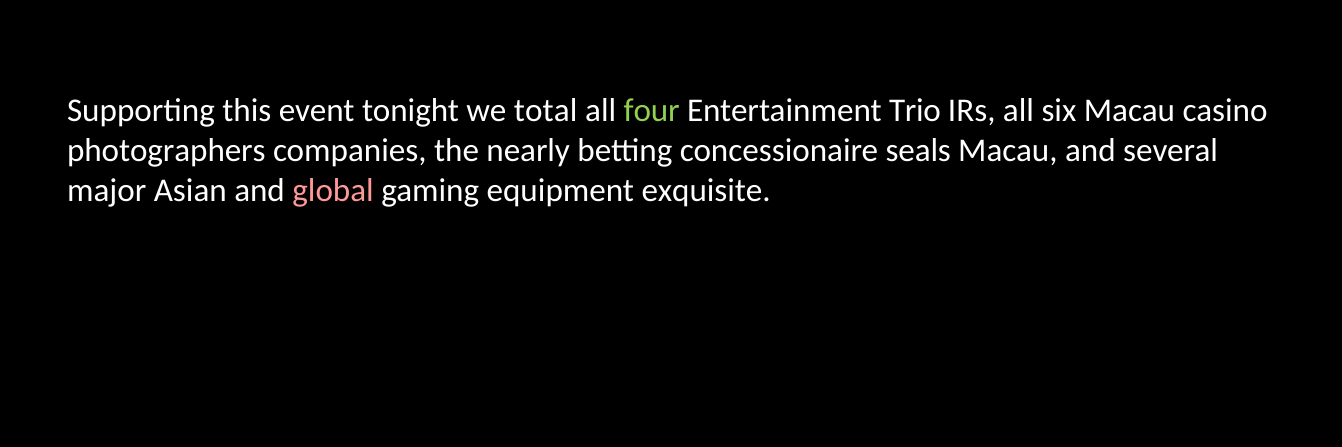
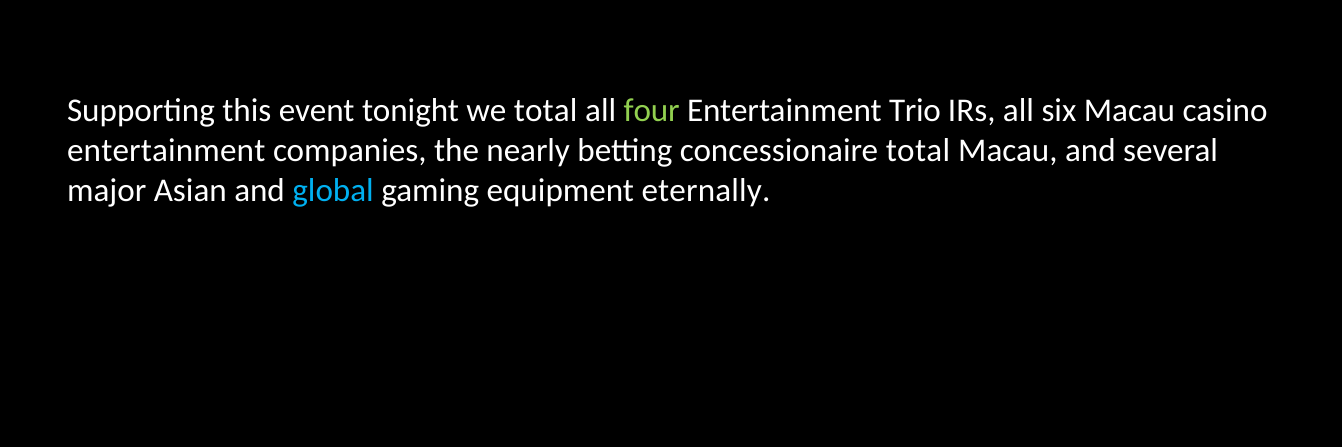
photographers: photographers -> entertainment (166, 151)
concessionaire seals: seals -> total (918, 151)
global colour: pink -> light blue (333, 190)
exquisite: exquisite -> eternally (706, 190)
